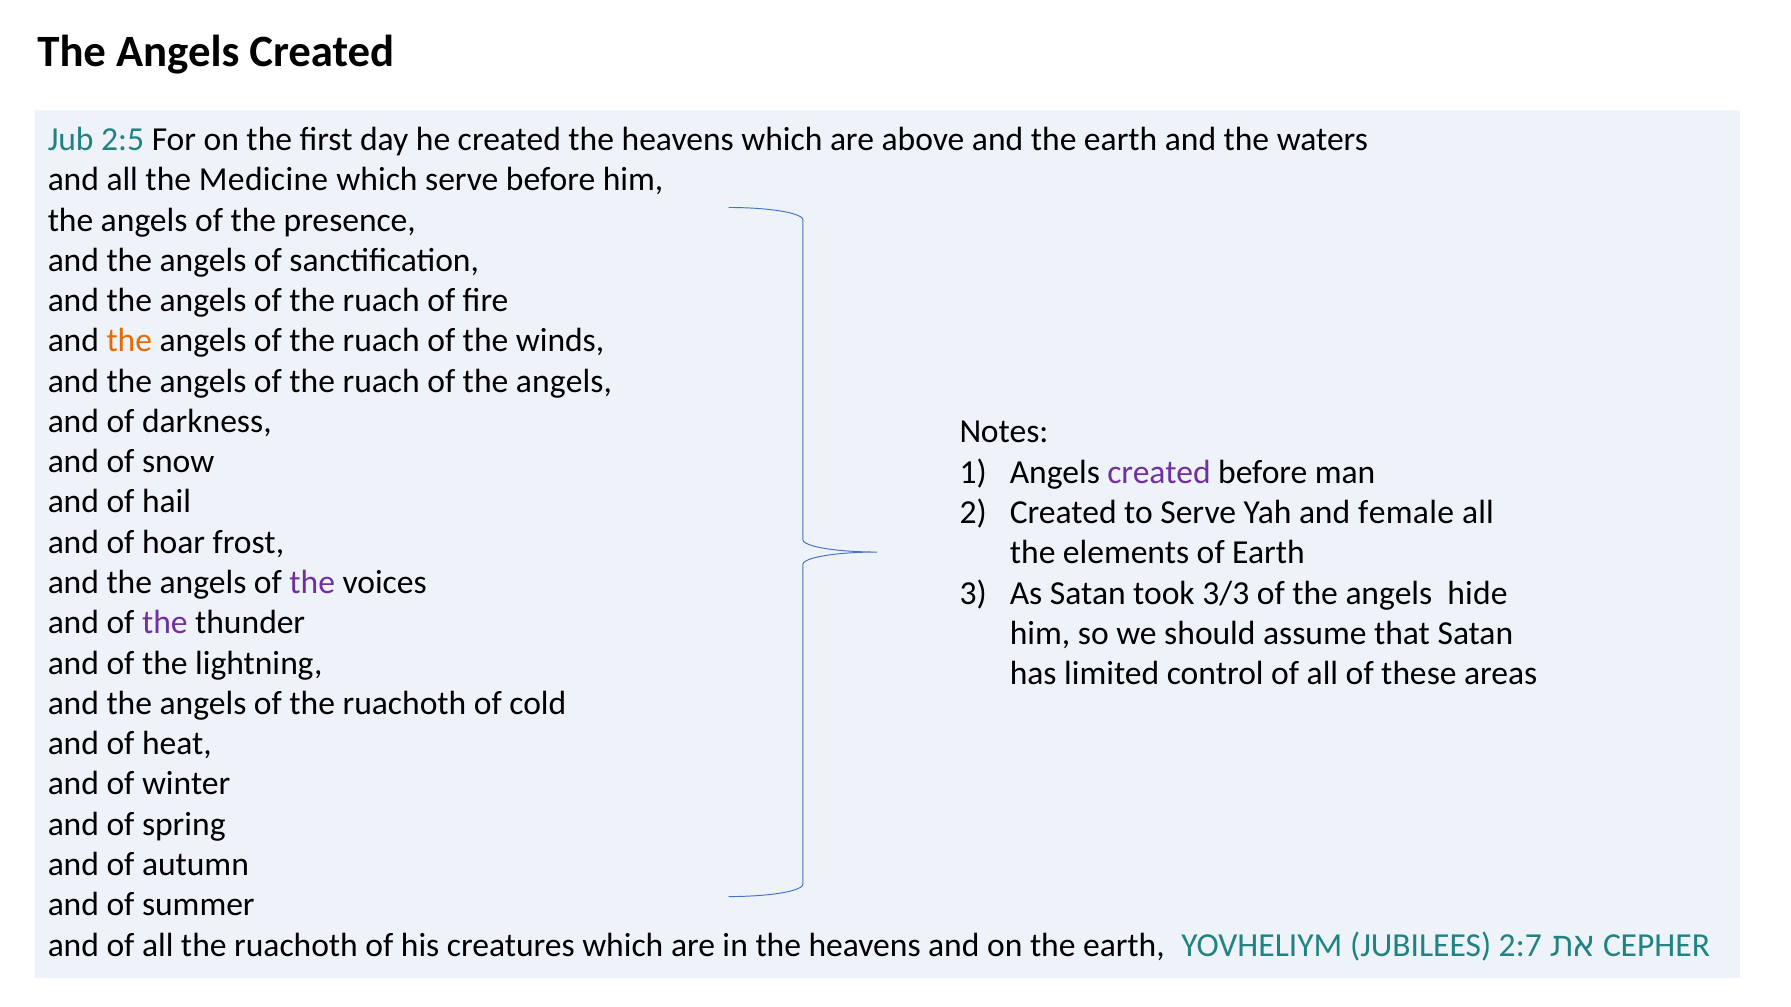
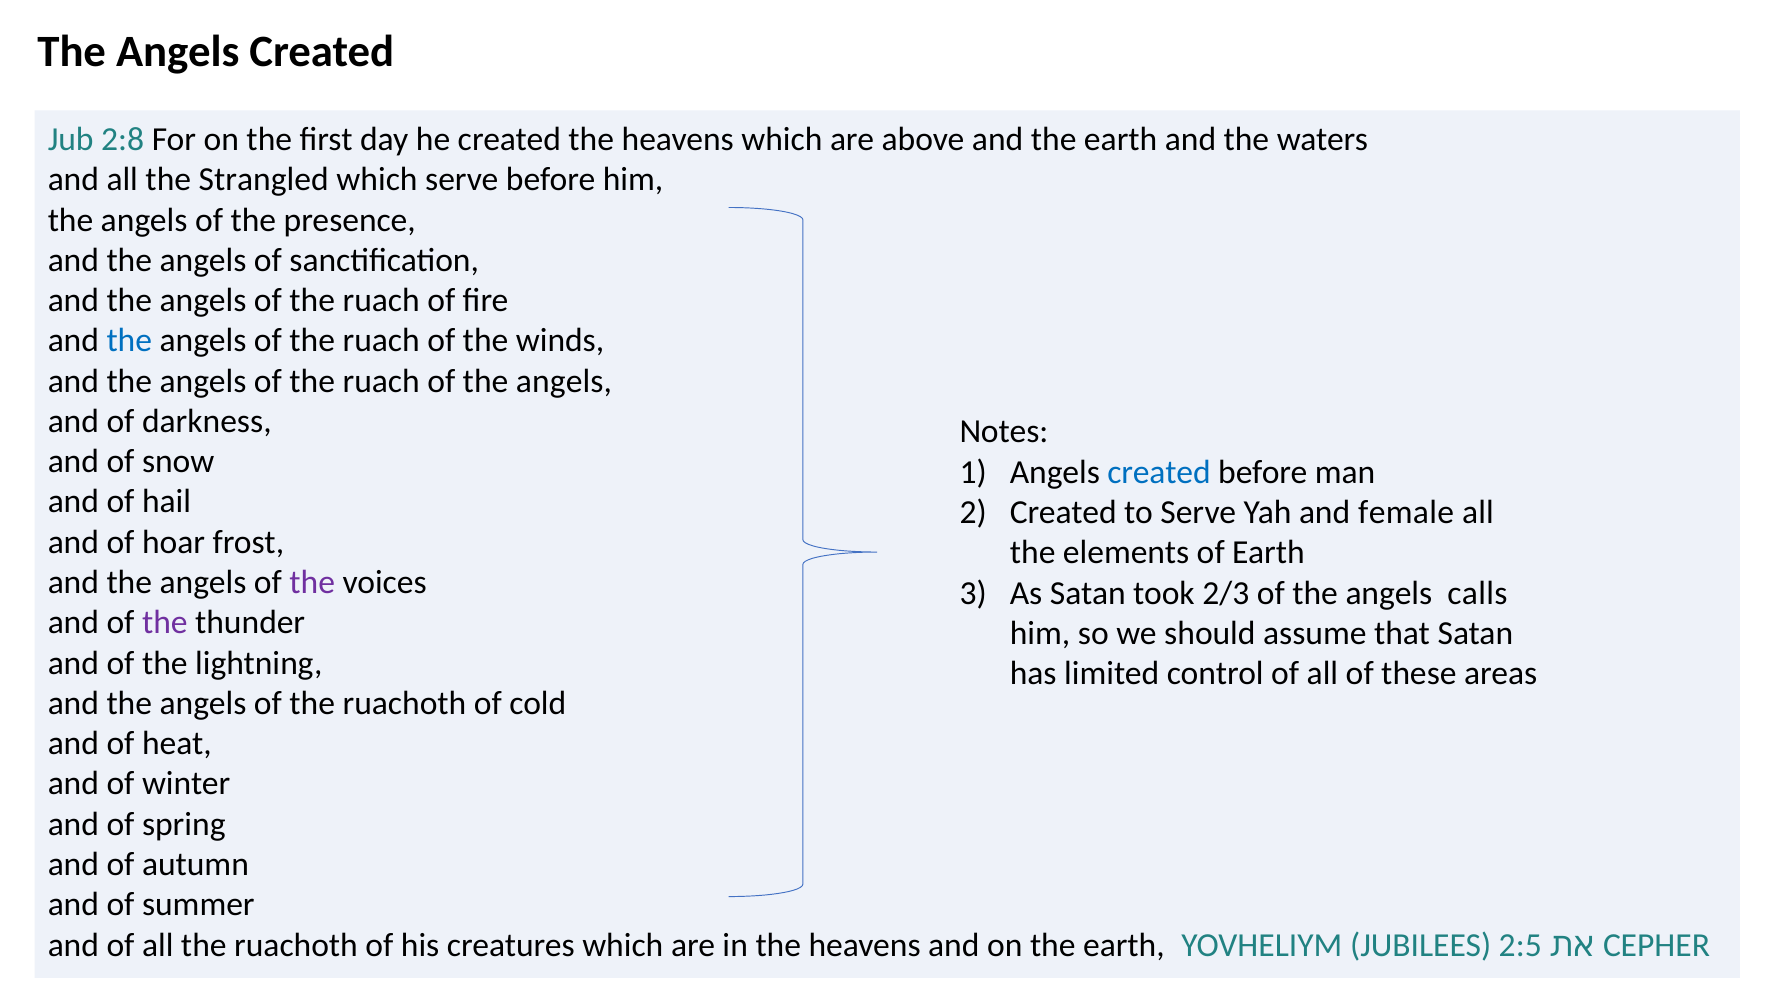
2:5: 2:5 -> 2:8 (123, 139)
Medicine: Medicine -> Strangled (264, 180)
the colour: orange -> blue (129, 341)
created colour: purple -> blue (1159, 472)
3/3: 3/3 -> 2/3 (1226, 593)
hide: hide -> calls (1477, 593)
2:7: 2:7 -> 2:5 (1520, 945)
